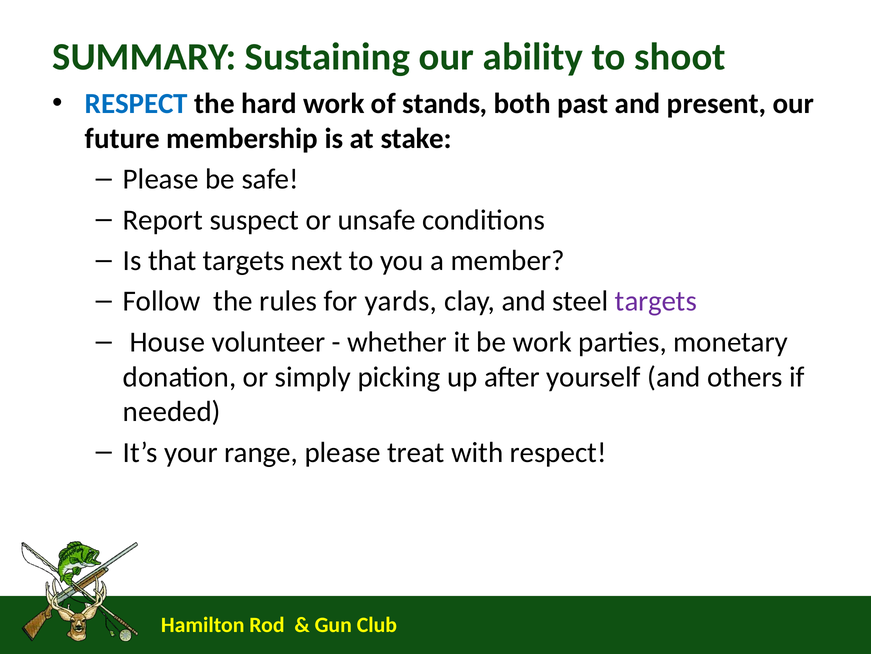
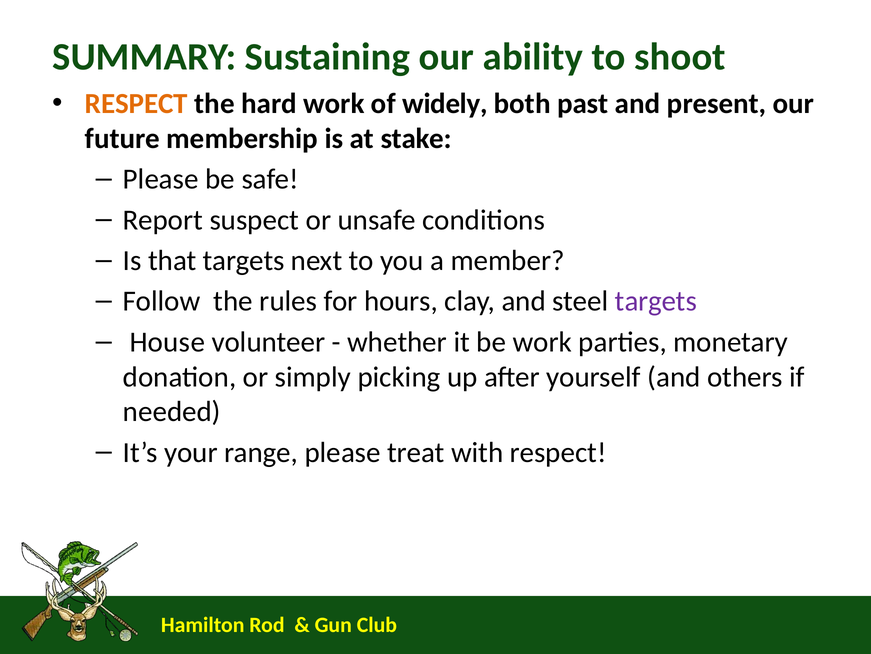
RESPECT colour: blue -> orange (136, 104)
stands: stands -> widely (445, 104)
yards: yards -> hours (401, 301)
